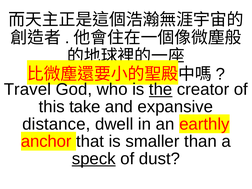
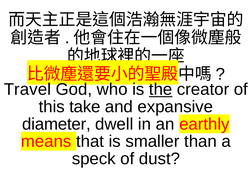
distance: distance -> diameter (56, 124)
anchor: anchor -> means (46, 141)
speck underline: present -> none (94, 159)
